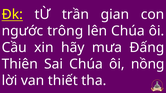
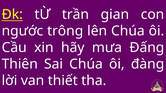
nồng: nồng -> đàng (148, 64)
